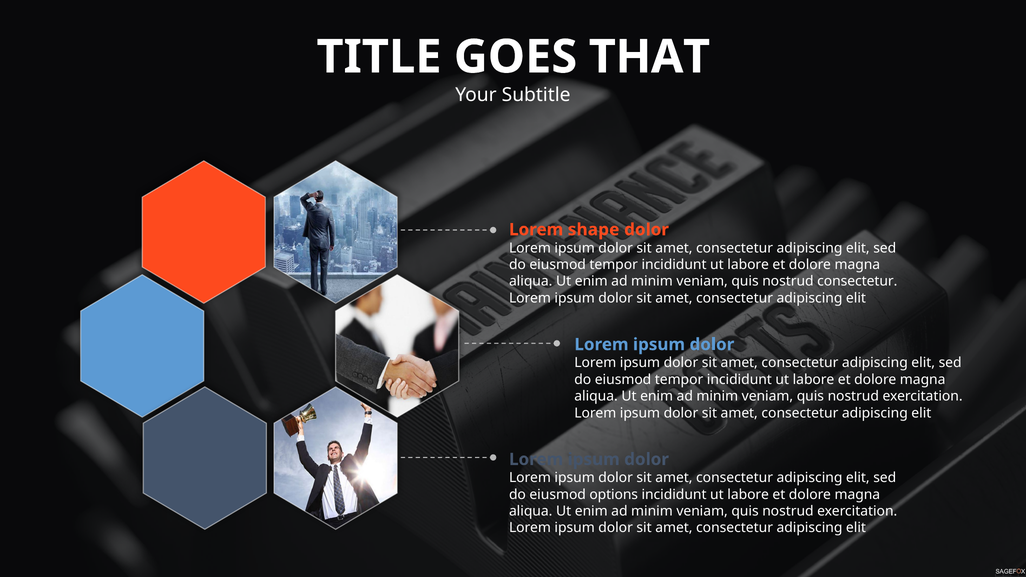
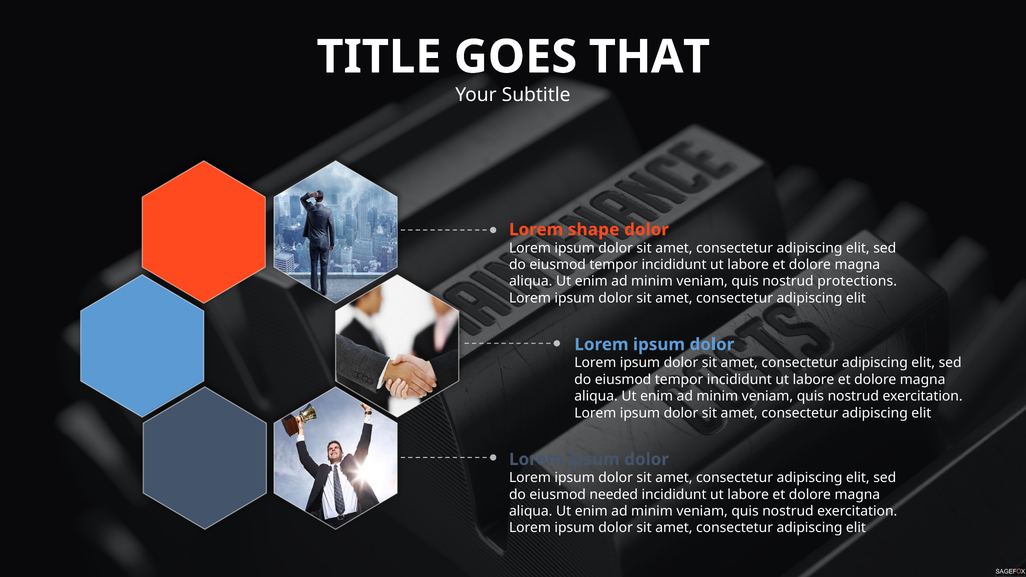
nostrud consectetur: consectetur -> protections (857, 281)
options: options -> needed (614, 495)
